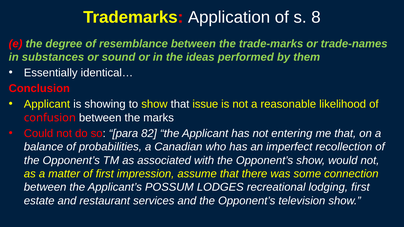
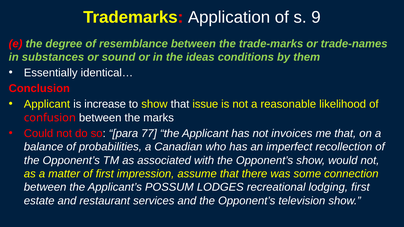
8: 8 -> 9 (316, 17)
performed: performed -> conditions (246, 57)
showing: showing -> increase (105, 104)
82: 82 -> 77 (149, 134)
entering: entering -> invoices (292, 134)
